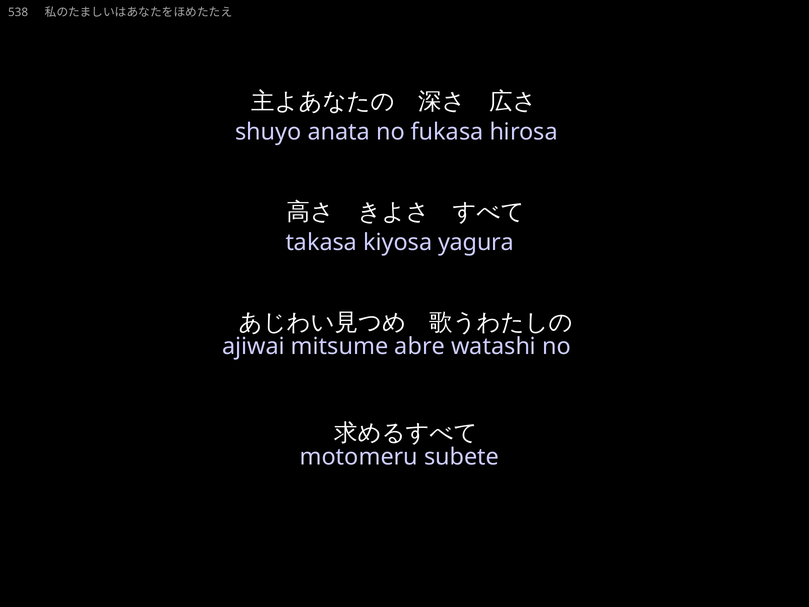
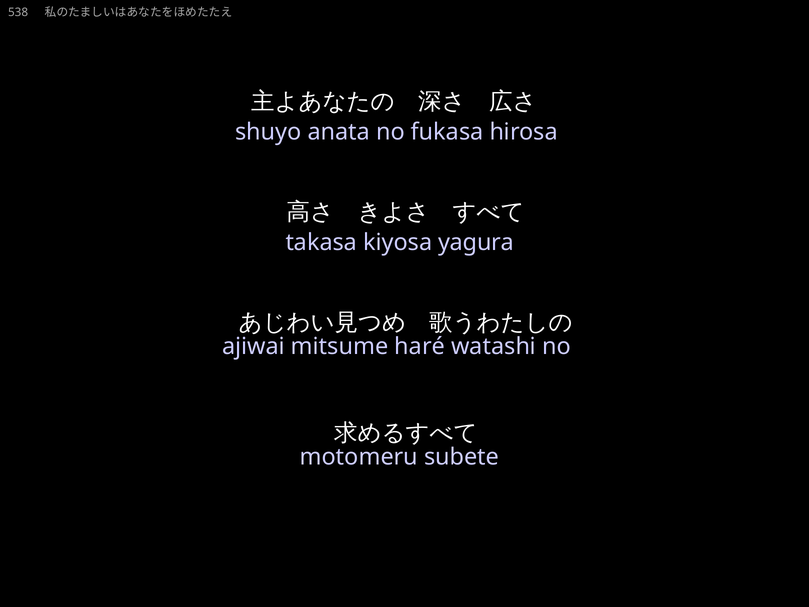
abre: abre -> haré (420, 346)
